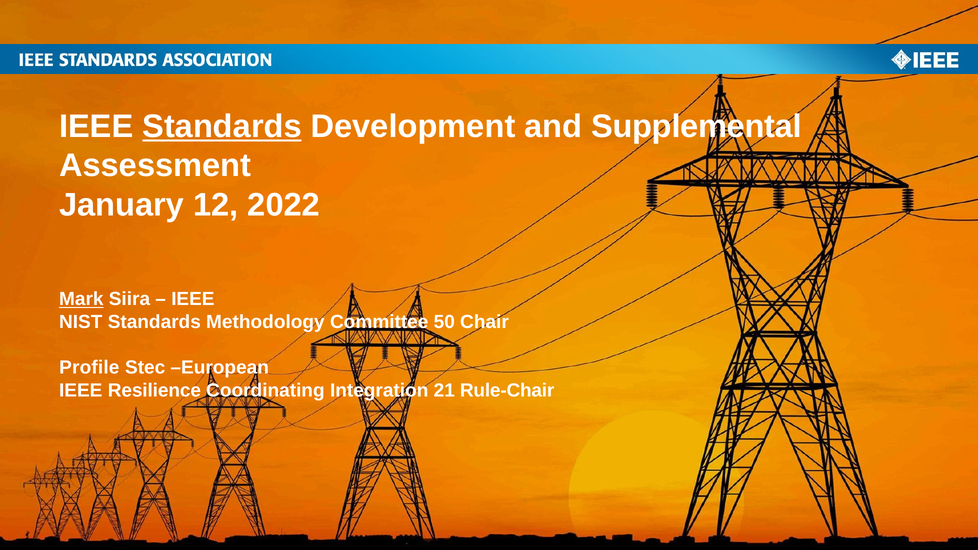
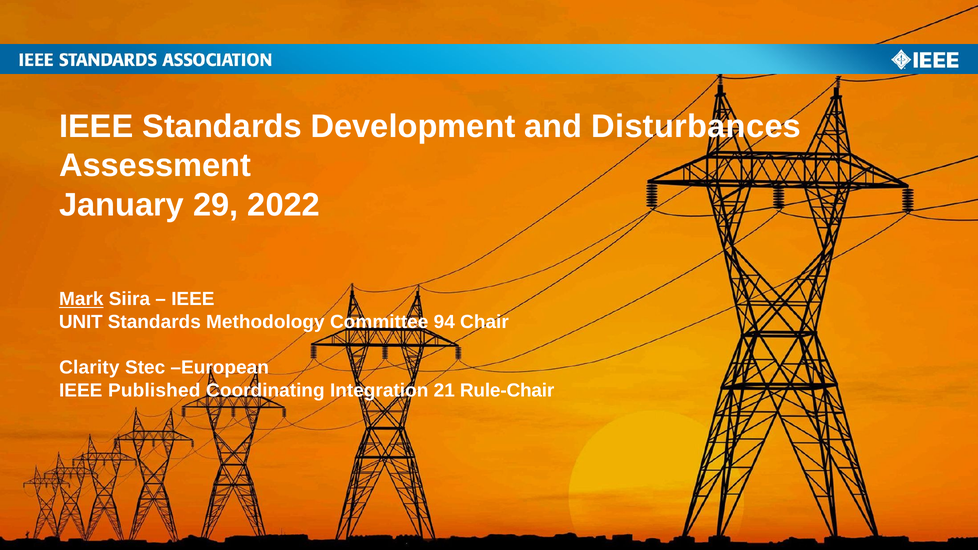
Standards underline: present -> none (222, 127)
Supplemental: Supplemental -> Disturbances (696, 127)
12: 12 -> 29 (216, 205)
NIST: NIST -> UNIT (81, 322)
50: 50 -> 94 (444, 322)
Profile: Profile -> Clarity (89, 368)
Resilience: Resilience -> Published (154, 391)
